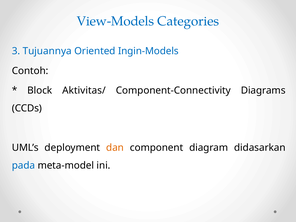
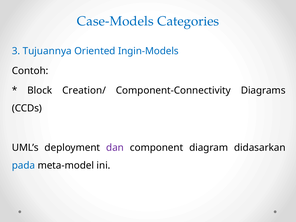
View-Models: View-Models -> Case-Models (115, 21)
Aktivitas/: Aktivitas/ -> Creation/ (84, 90)
dan colour: orange -> purple (115, 148)
